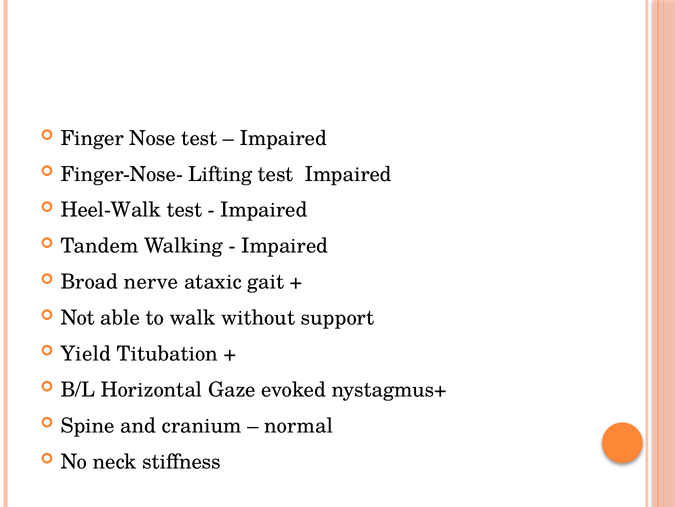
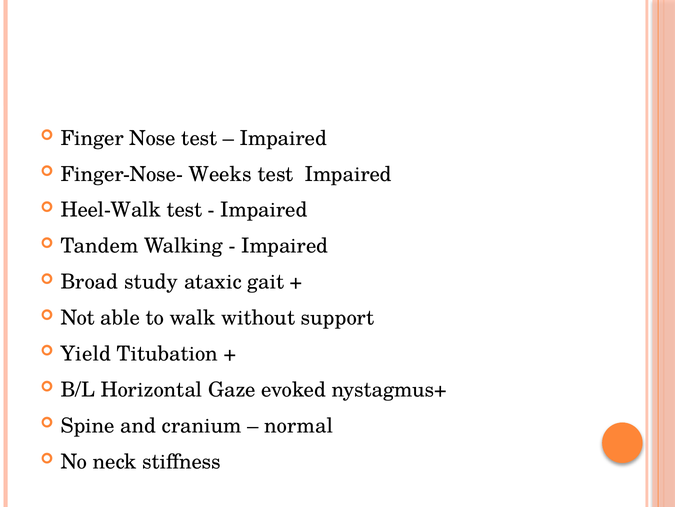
Lifting: Lifting -> Weeks (220, 174)
nerve: nerve -> study (151, 282)
